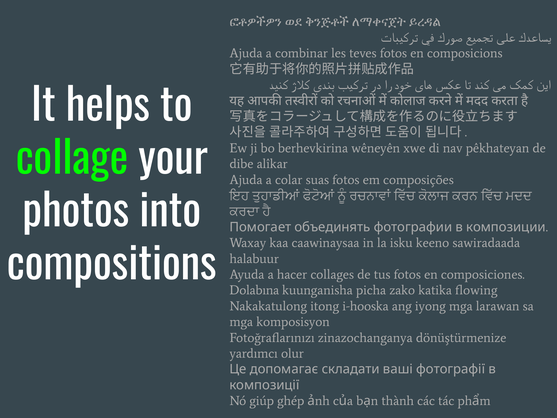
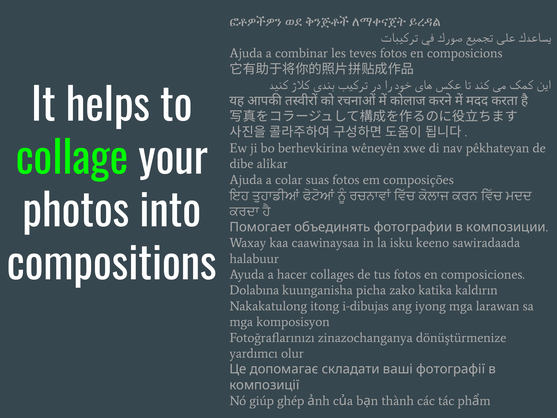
flowing: flowing -> kaldırın (476, 290)
i-hooska: i-hooska -> i-dibujas (366, 306)
